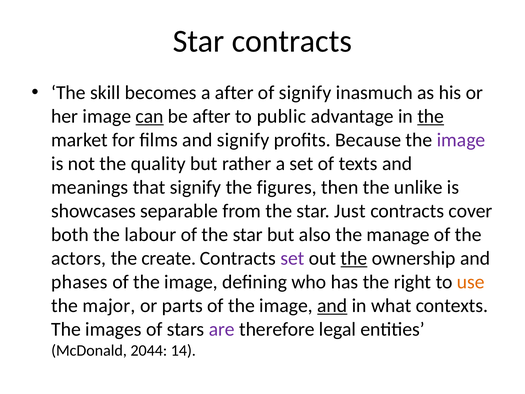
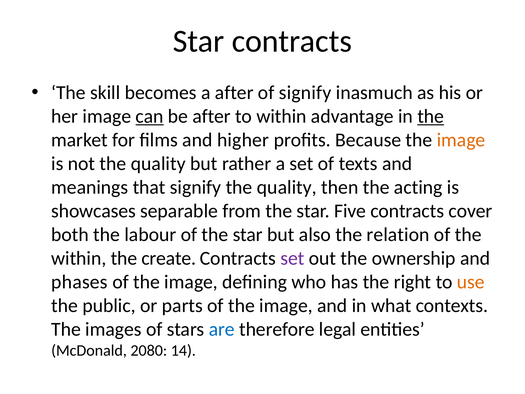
to public: public -> within (282, 116)
and signify: signify -> higher (243, 140)
image colour: purple -> orange (461, 140)
signify the figures: figures -> quality (287, 187)
unlike: unlike -> acting (418, 187)
Just: Just -> Five (350, 211)
manage: manage -> relation (398, 235)
actors: actors -> within (79, 258)
the underline: present -> none (354, 258)
major: major -> public (109, 305)
and underline: present -> none (332, 305)
are colour: purple -> blue (222, 329)
2044: 2044 -> 2080 (149, 350)
